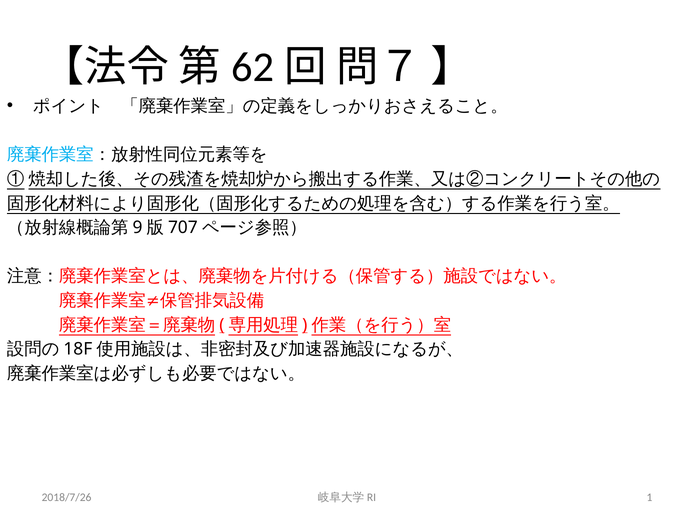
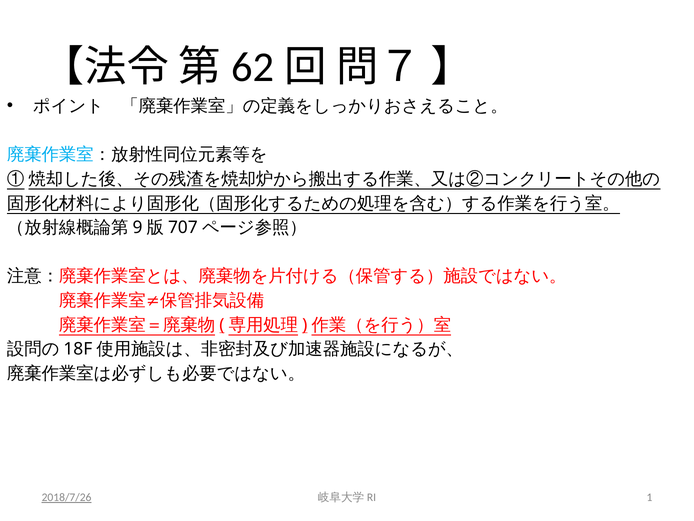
2018/7/26 underline: none -> present (67, 497)
